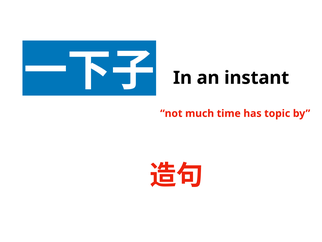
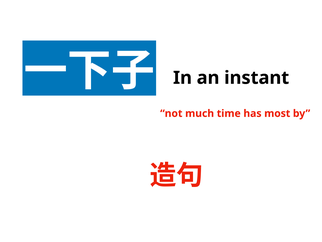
topic: topic -> most (277, 113)
